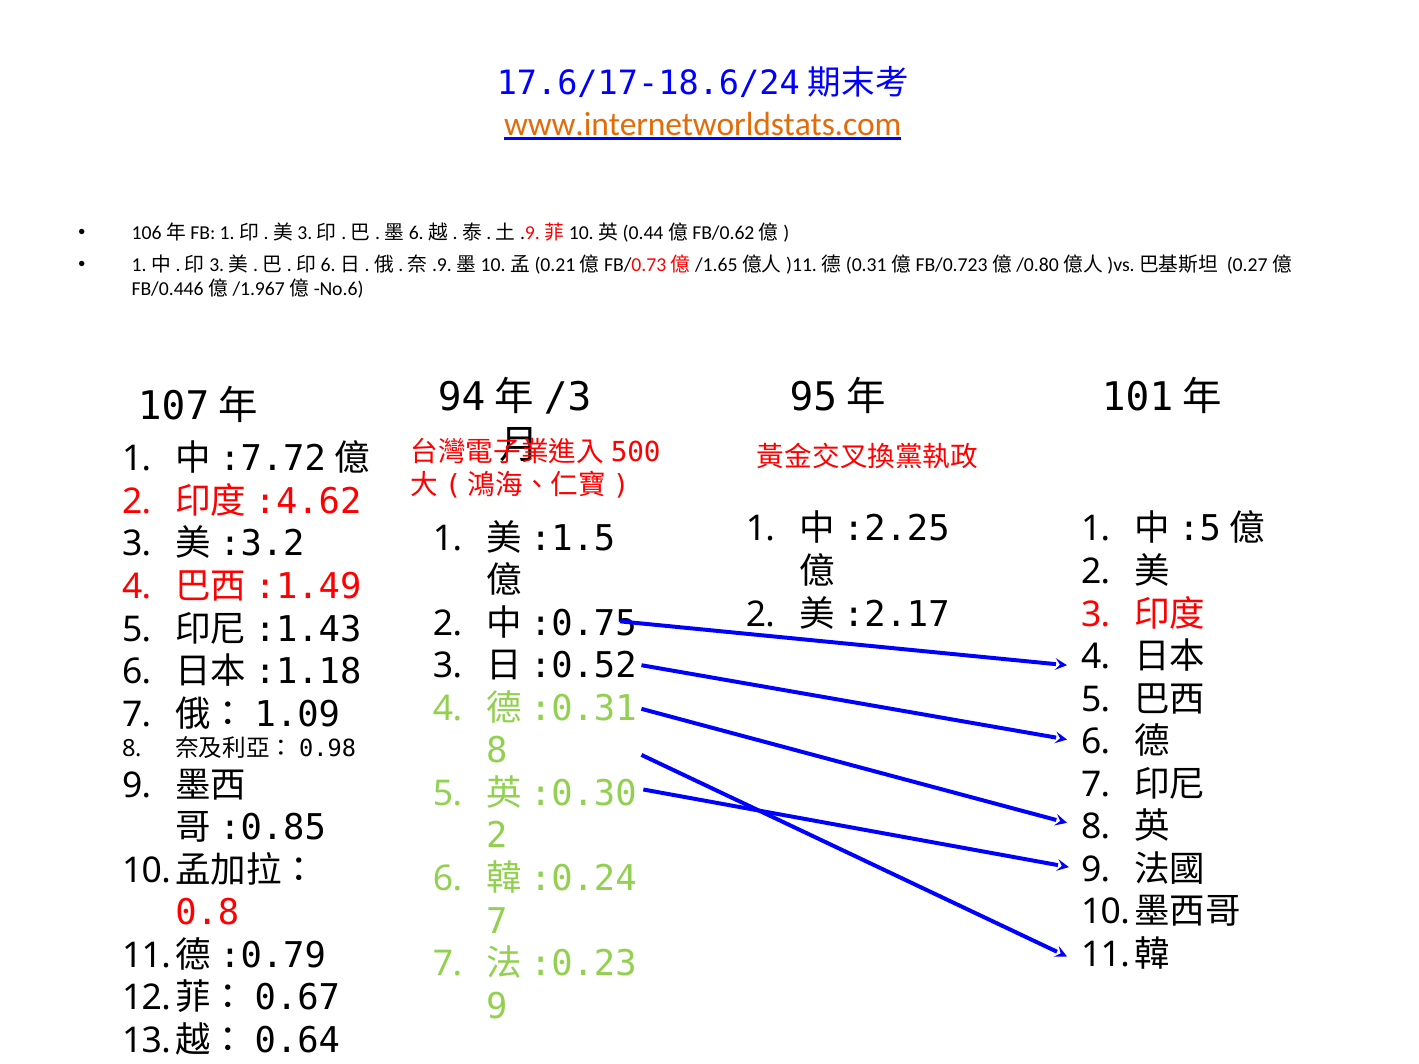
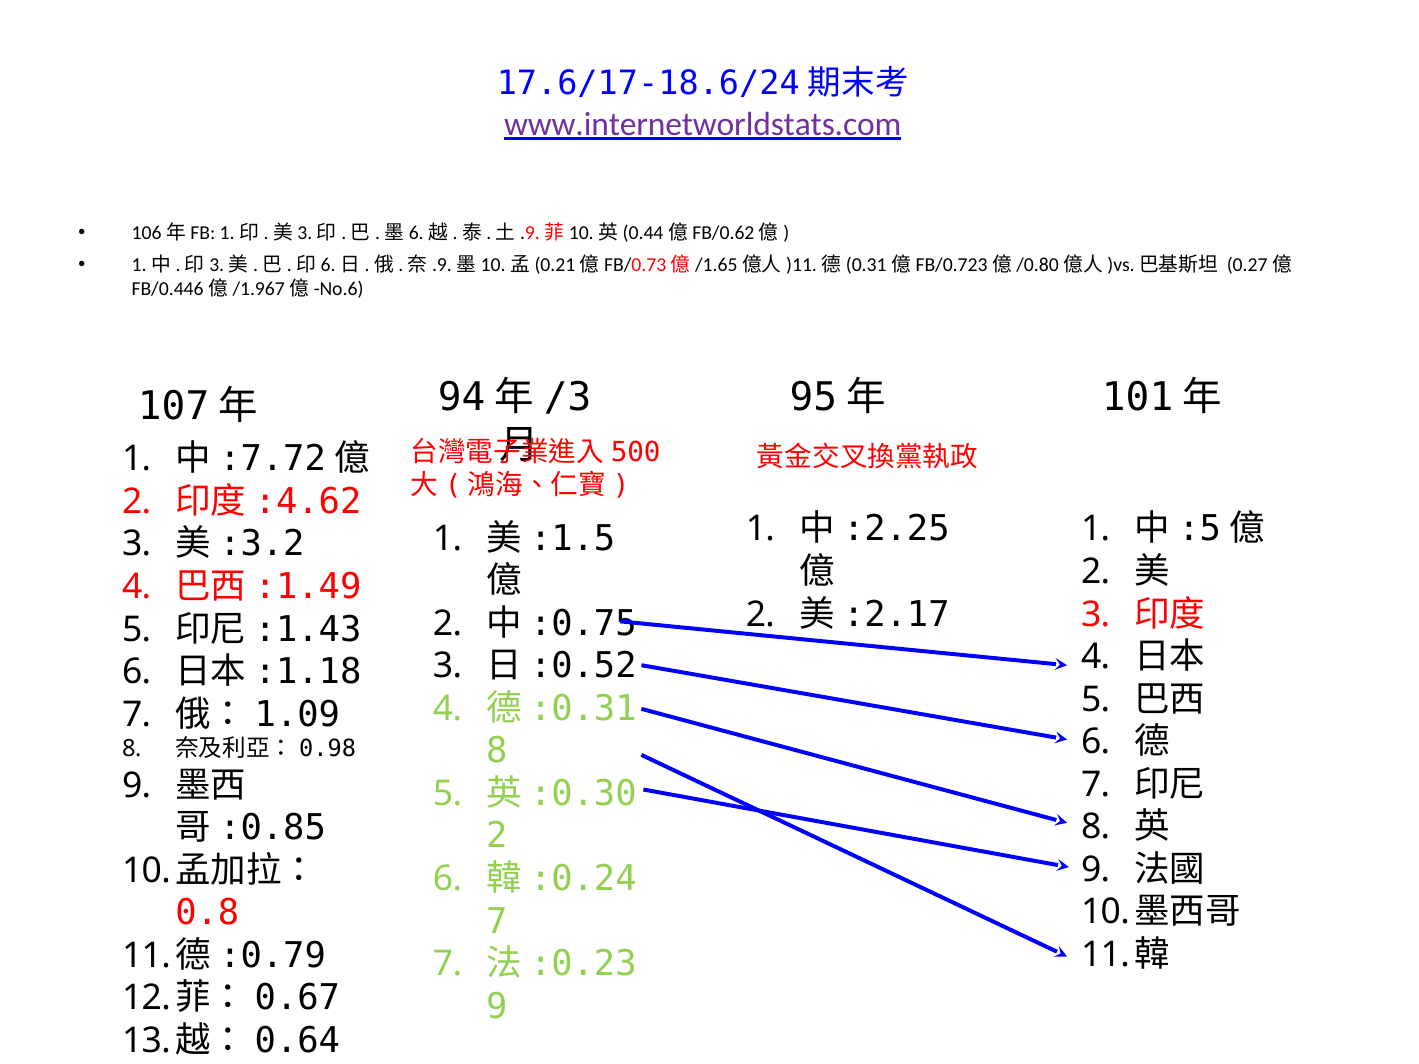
www.internetworldstats.com colour: orange -> purple (703, 124)
